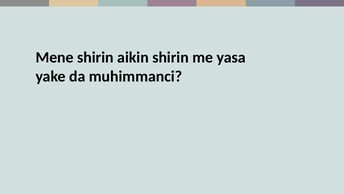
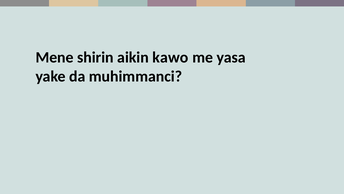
aikin shirin: shirin -> kawo (170, 57)
